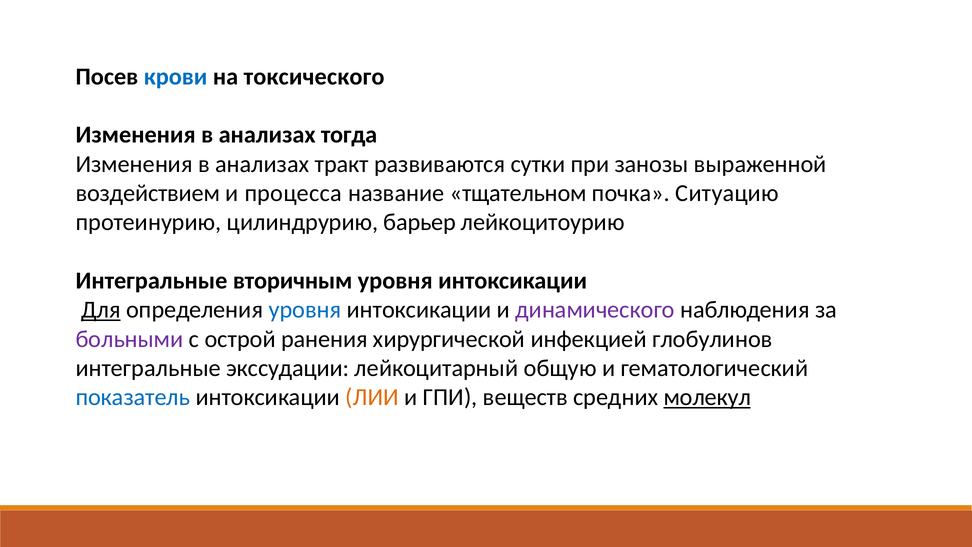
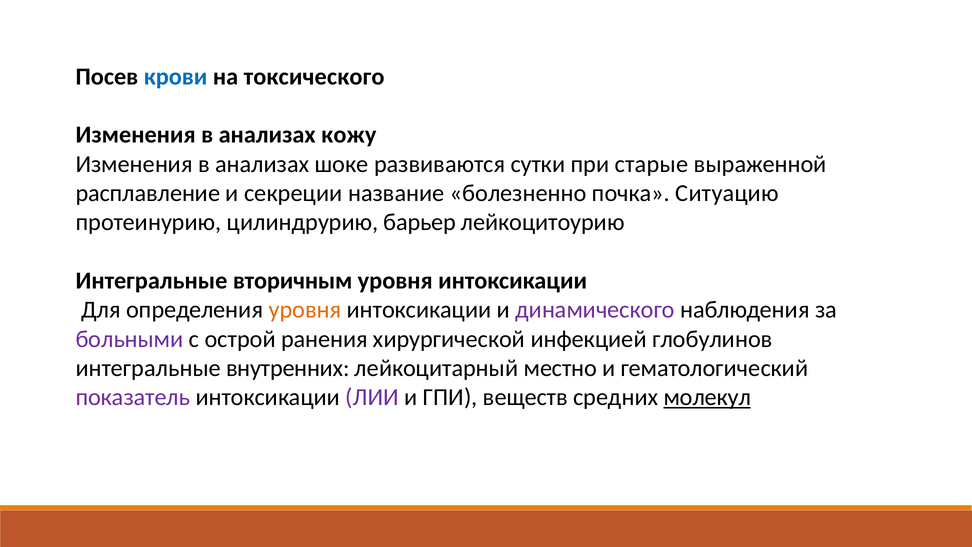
тогда: тогда -> кожу (349, 135)
тракт: тракт -> шоке (342, 164)
занозы: занозы -> старые (651, 164)
воздействием: воздействием -> расплавление (148, 193)
процесса: процесса -> секреции (293, 193)
тщательном: тщательном -> болезненно (518, 193)
Для underline: present -> none (101, 310)
уровня colour: blue -> orange (305, 310)
экссудации: экссудации -> внутренних (288, 368)
общую: общую -> местно (560, 368)
показатель colour: blue -> purple (133, 397)
ЛИИ colour: orange -> purple (372, 397)
